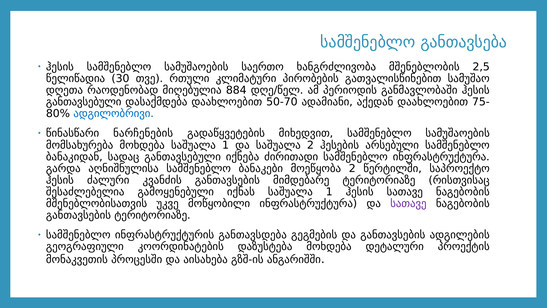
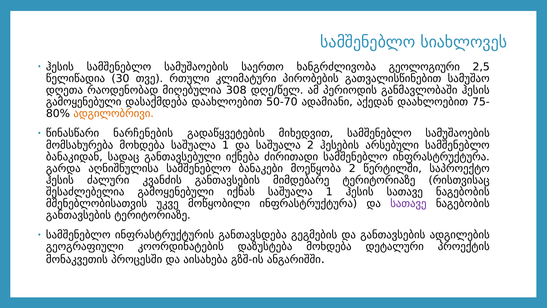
განთავსება: განთავსება -> სიახლოვეს (464, 42)
მშენებლობის: მშენებლობის -> გეოლოგიური (424, 67)
884: 884 -> 308 (236, 90)
განთავსებული: განთავსებული -> გამოყენებული (84, 102)
ადგილობრივი colour: blue -> orange (114, 114)
